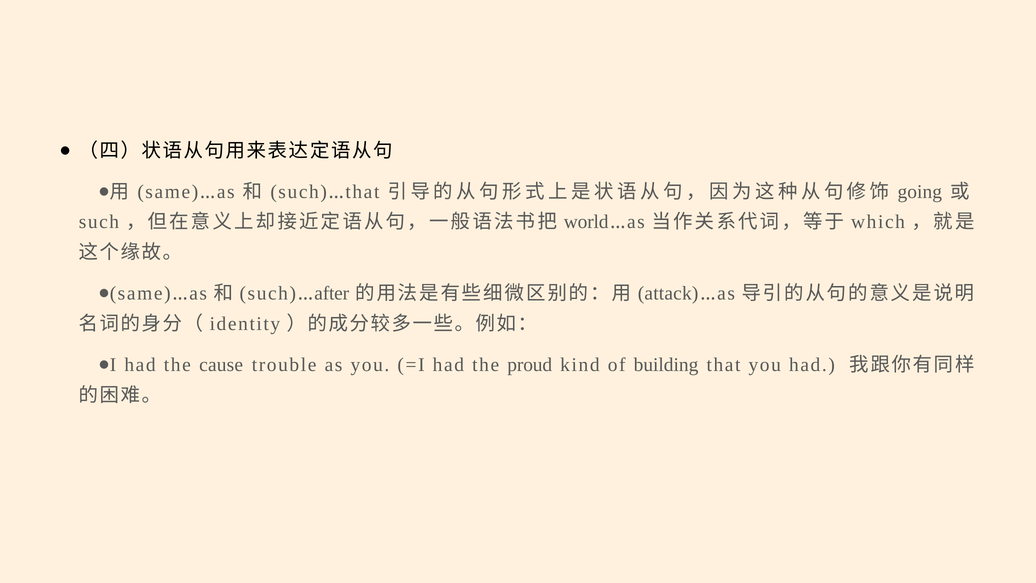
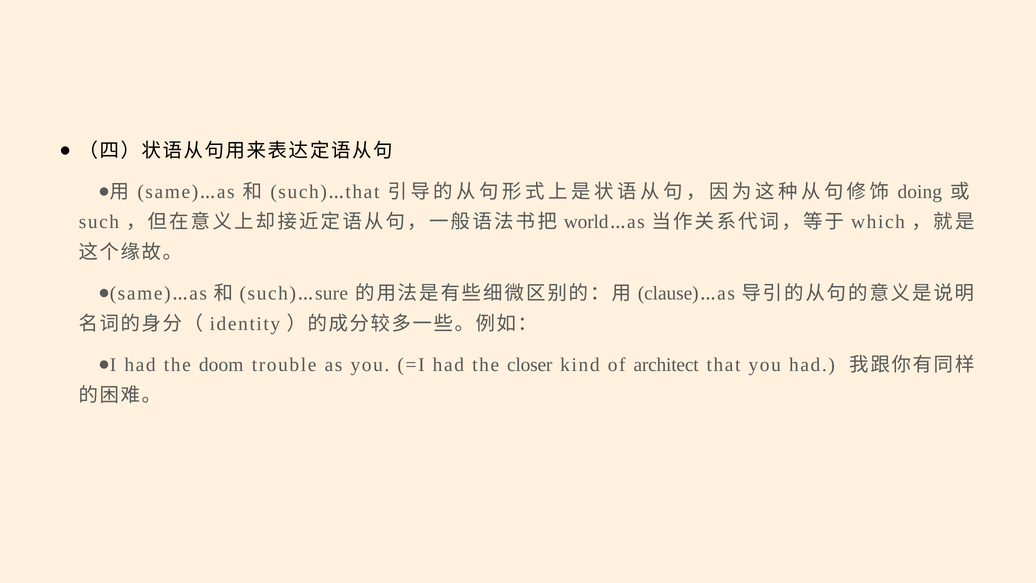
going: going -> doing (920, 192)
after: after -> sure (332, 293)
attack: attack -> clause (668, 293)
cause: cause -> doom (221, 365)
proud: proud -> closer (530, 365)
building: building -> architect (666, 365)
